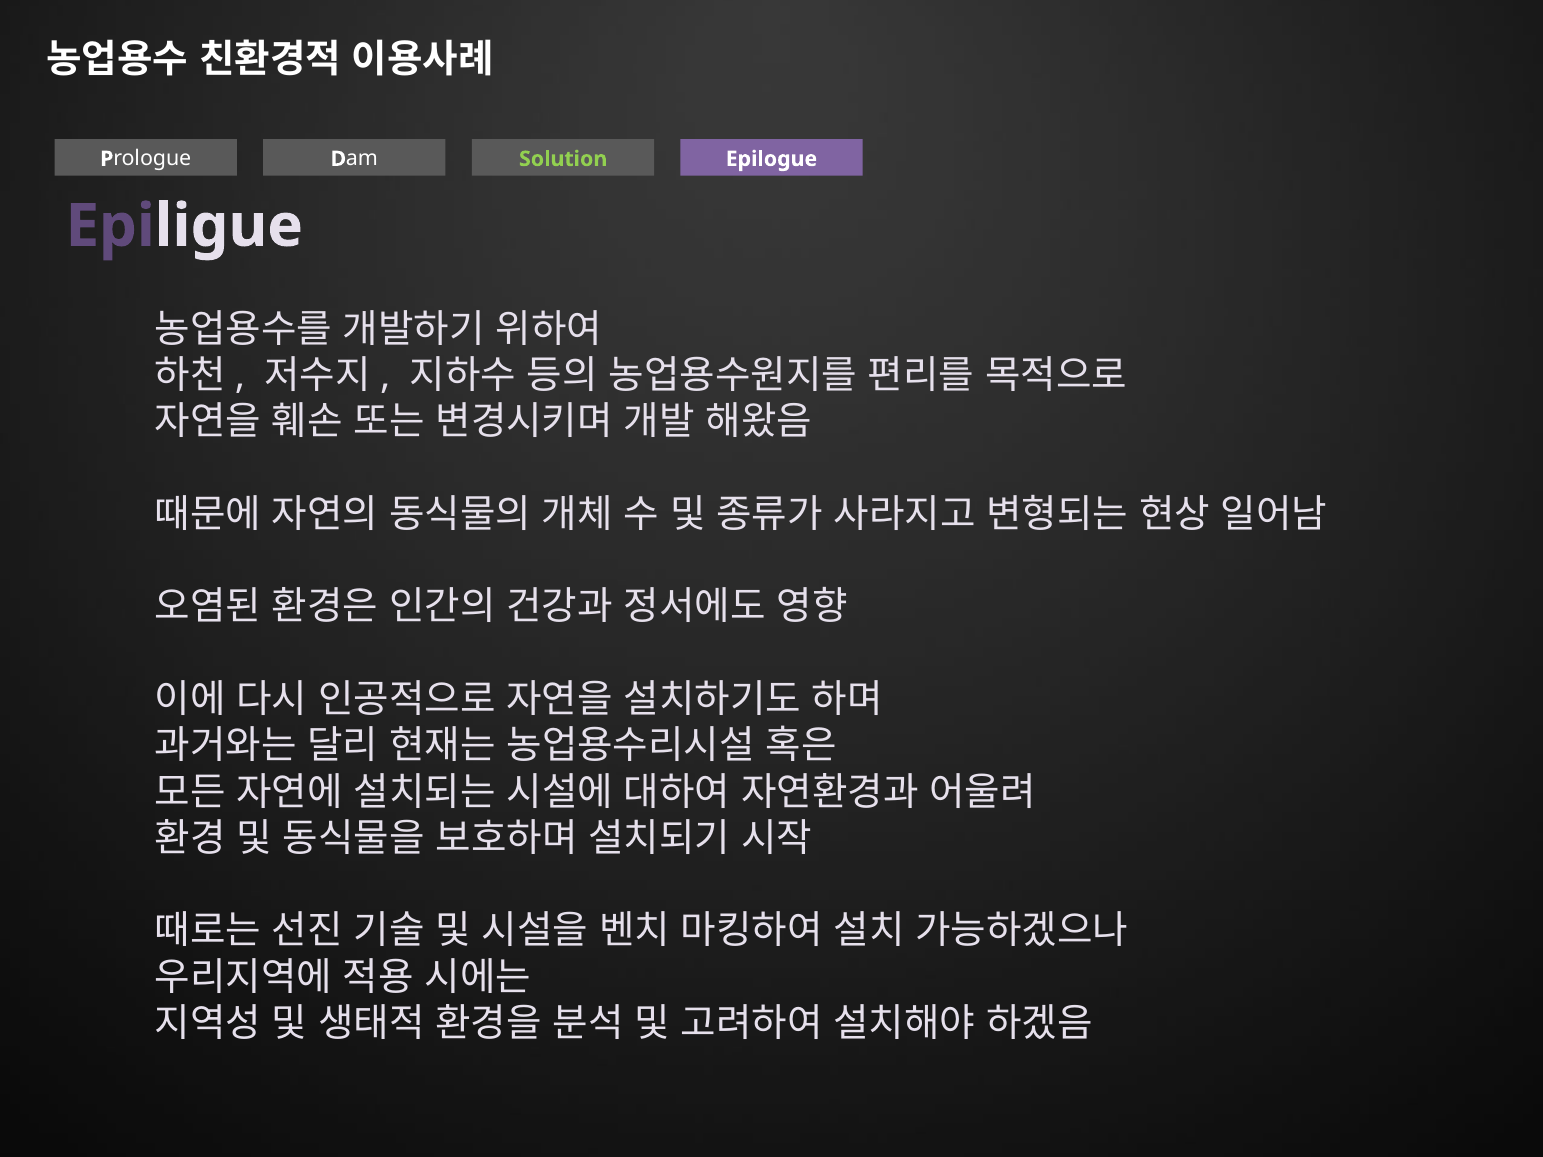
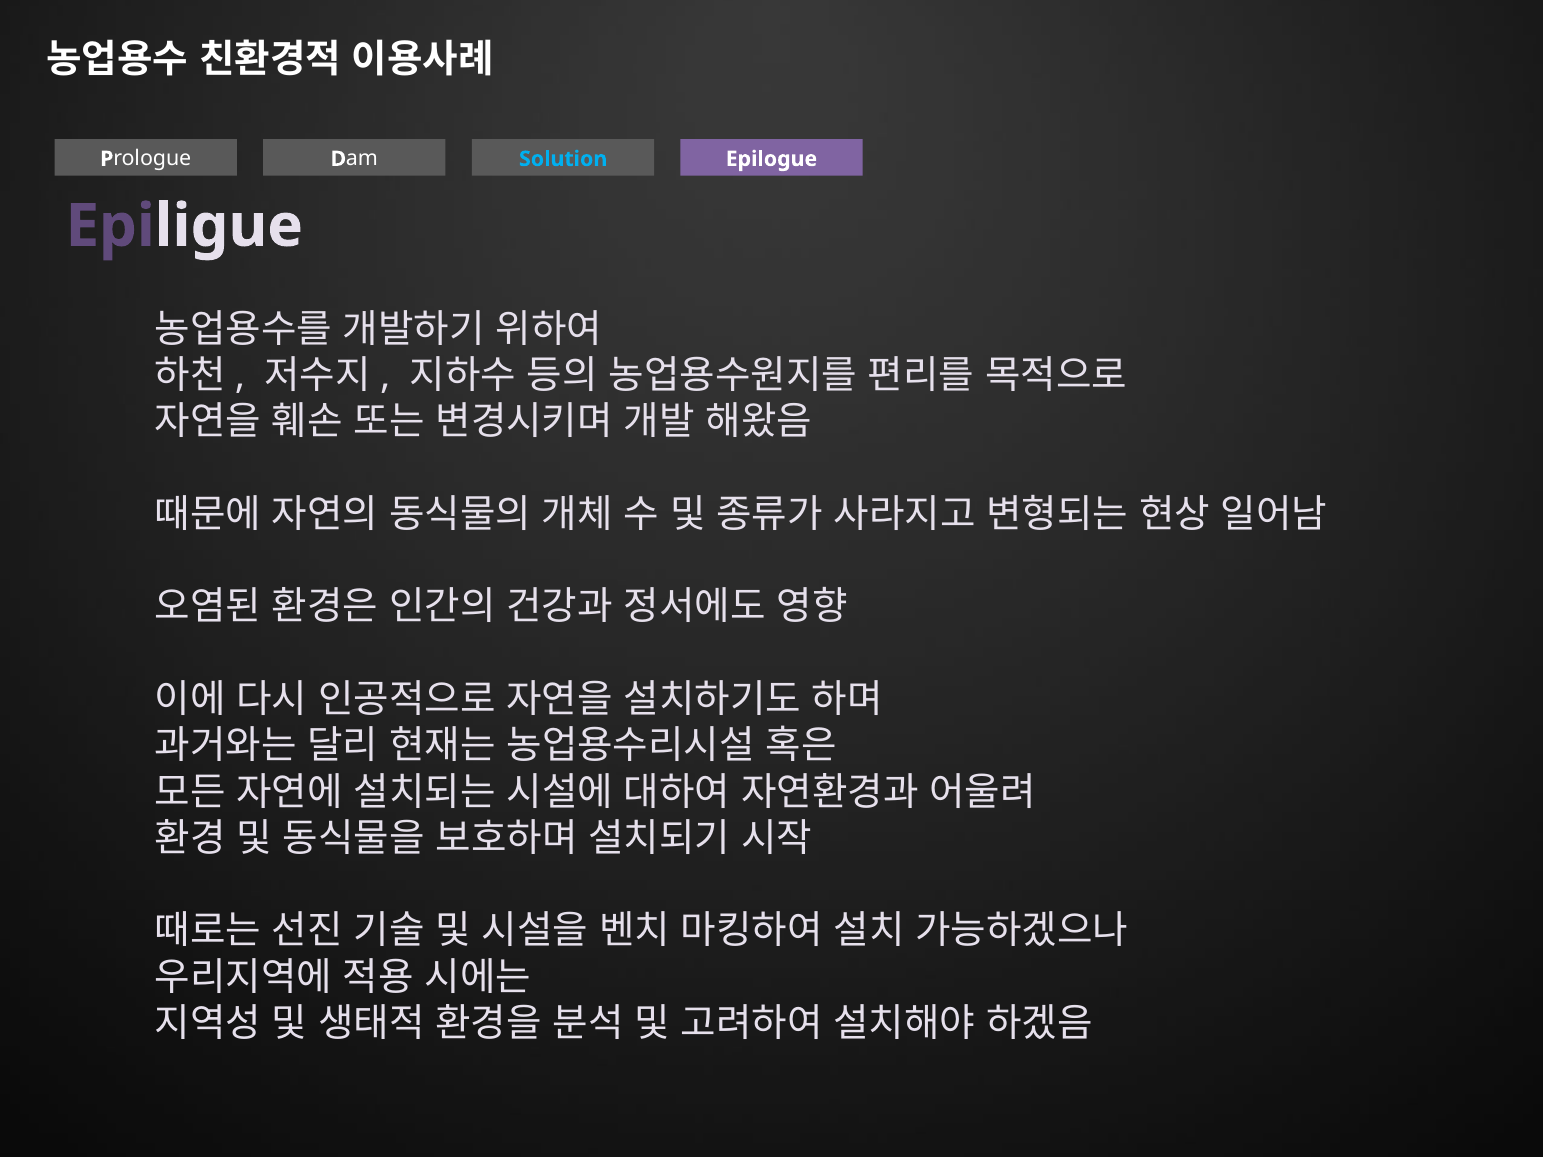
Solution colour: light green -> light blue (563, 159)
